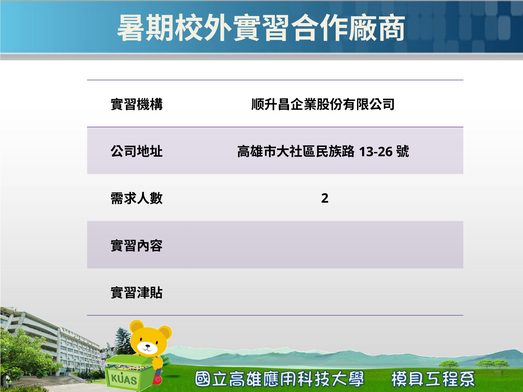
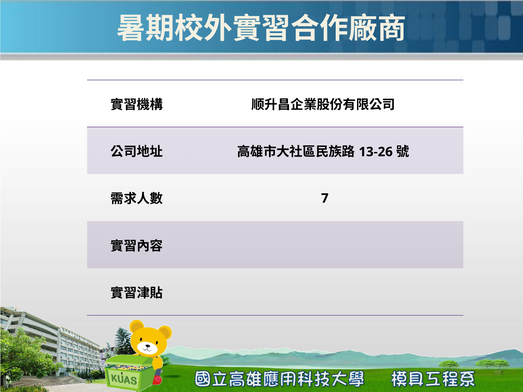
2: 2 -> 7 (325, 198)
